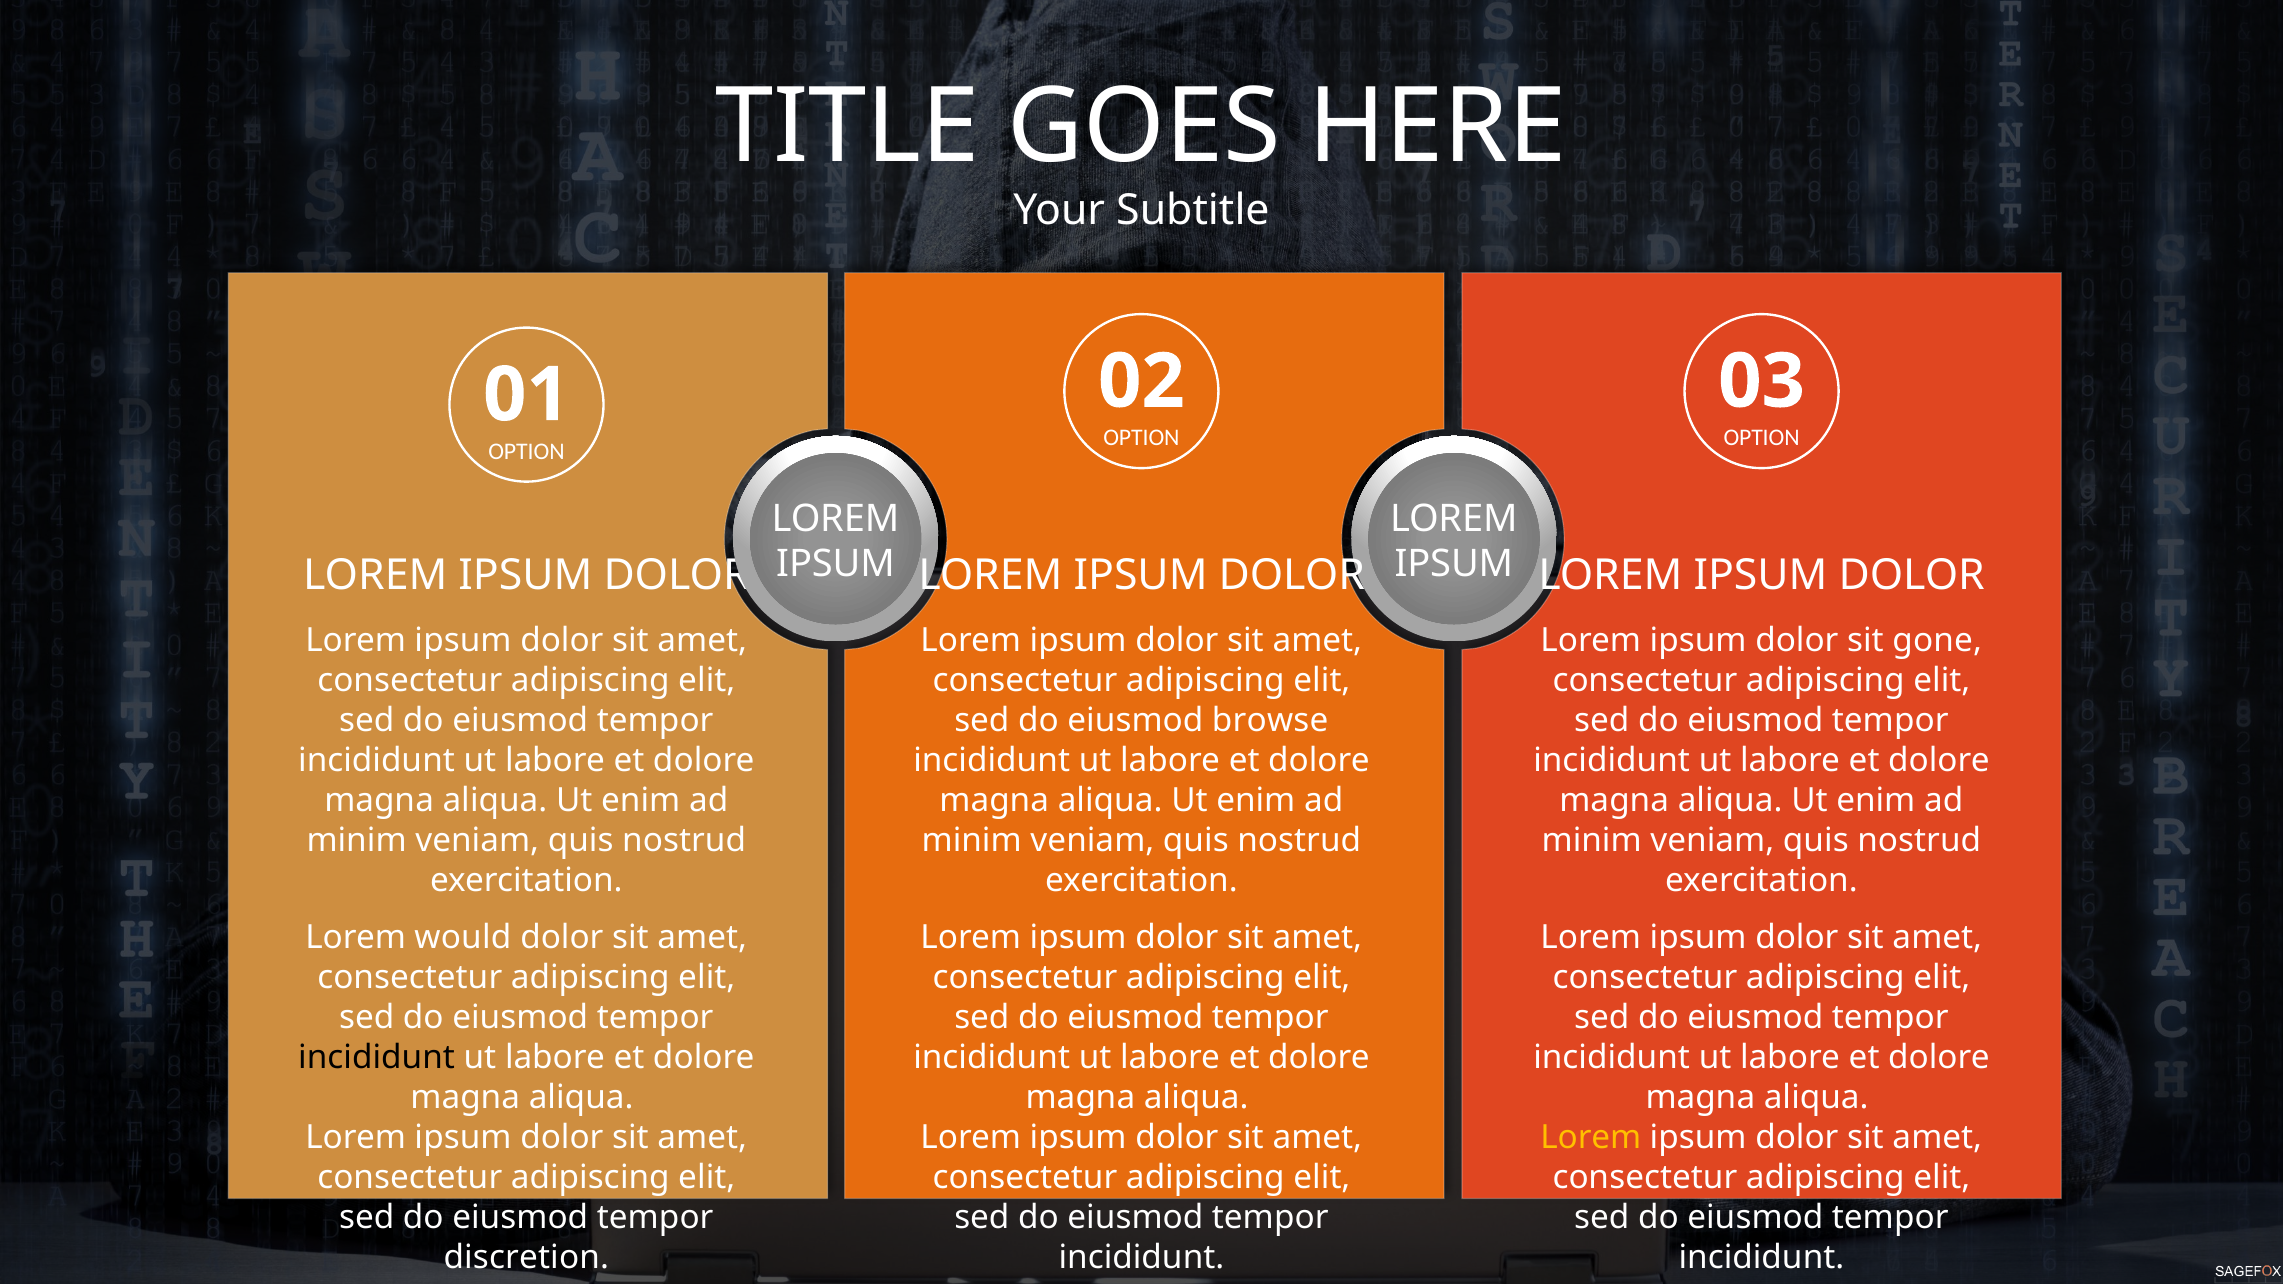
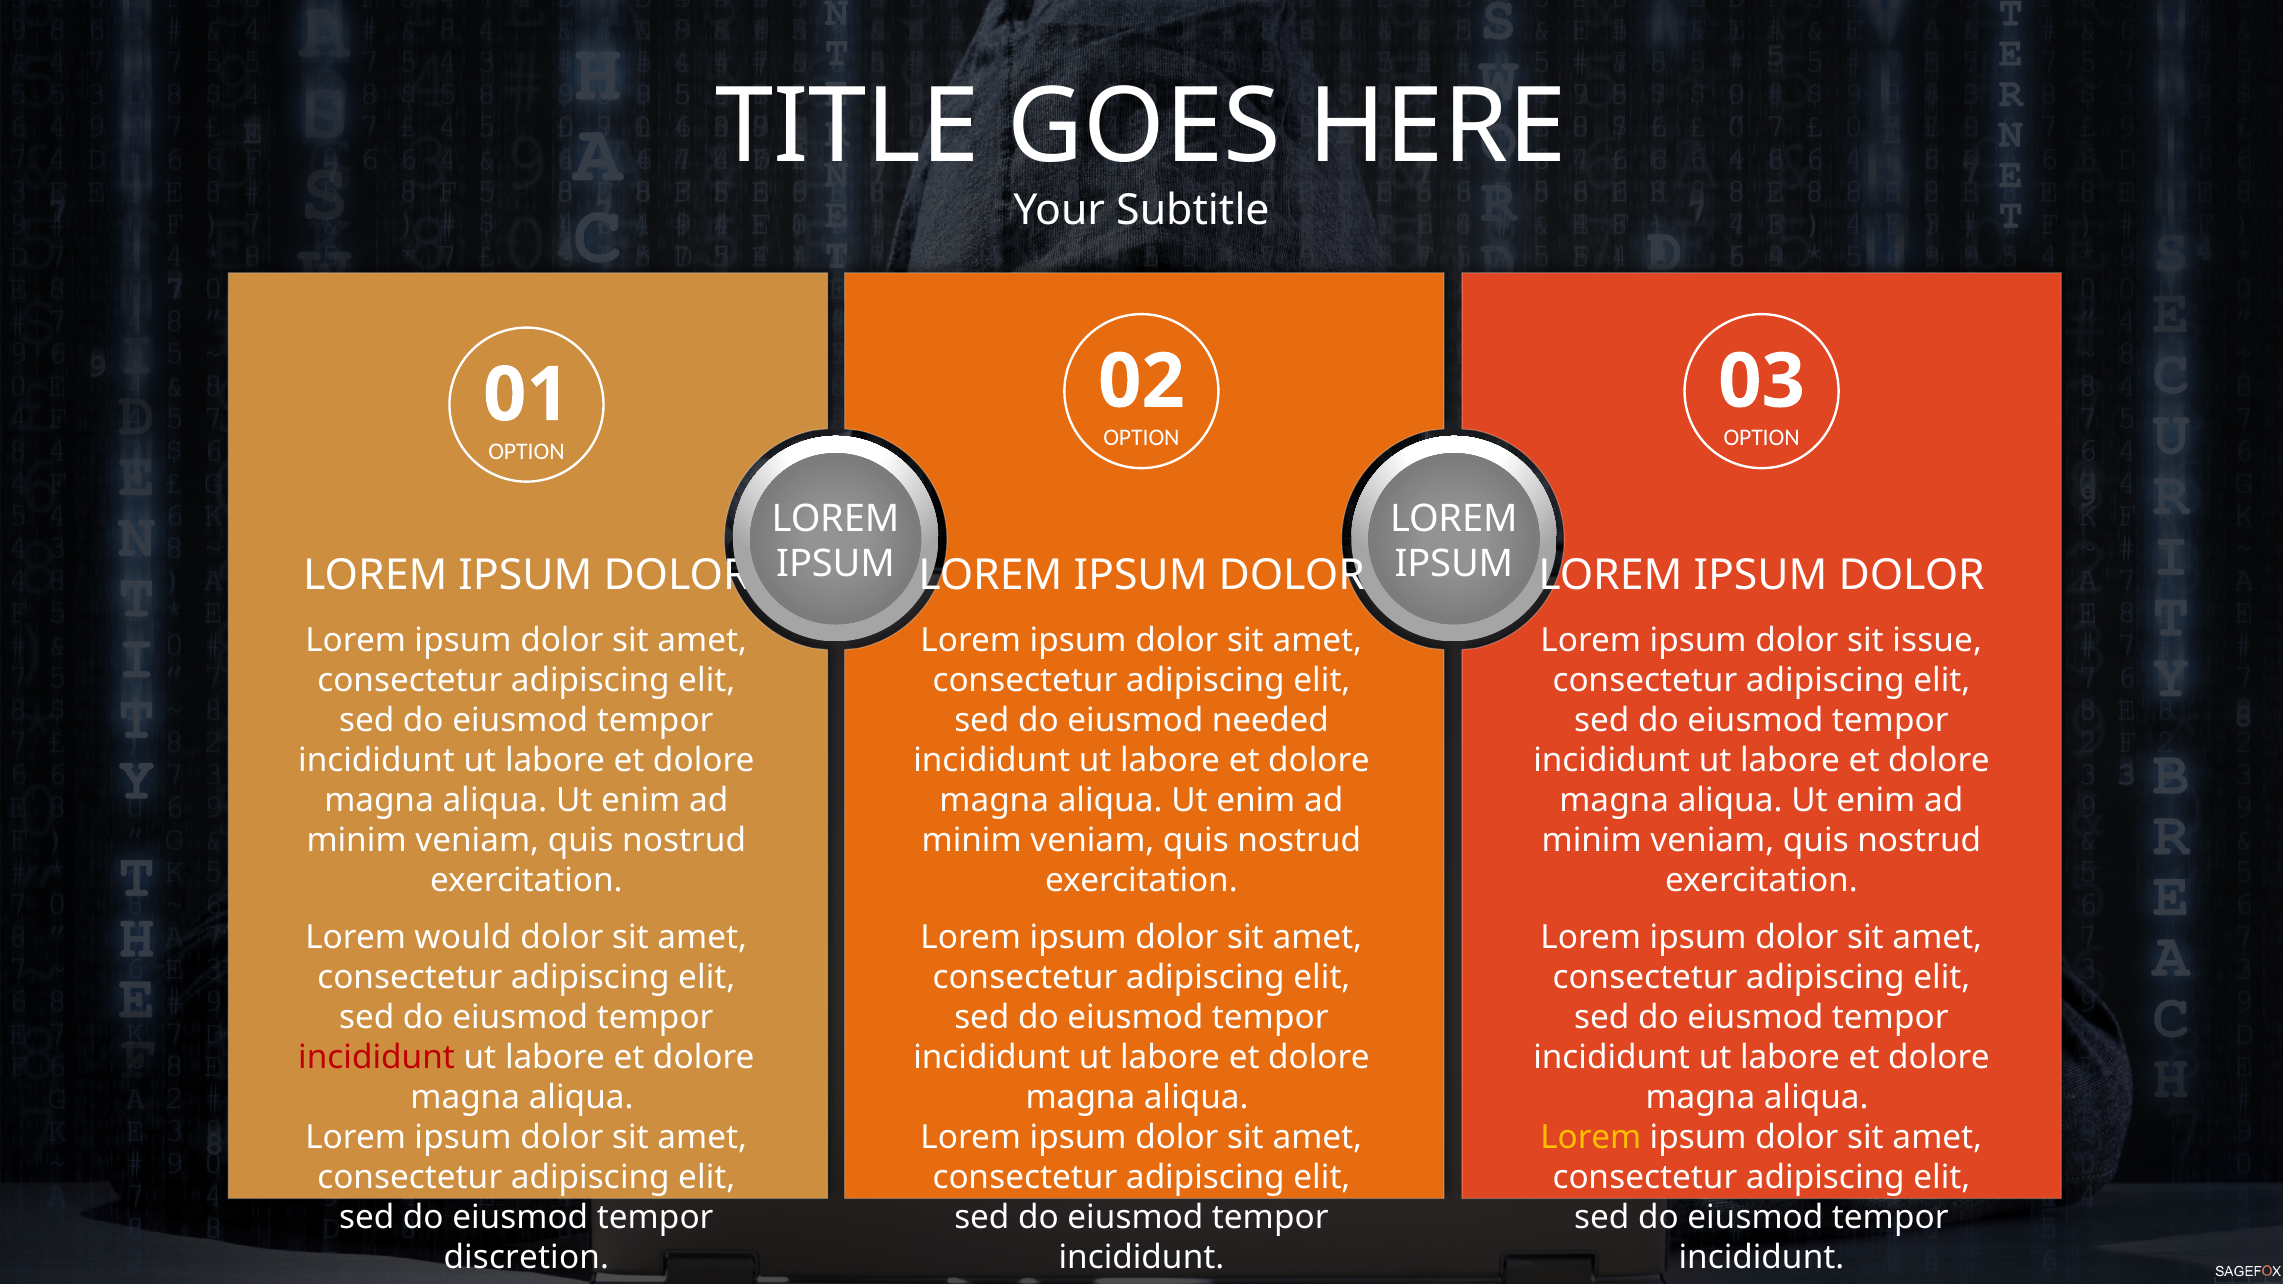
gone: gone -> issue (1937, 641)
browse: browse -> needed (1270, 721)
incididunt colour: black -> red (377, 1058)
